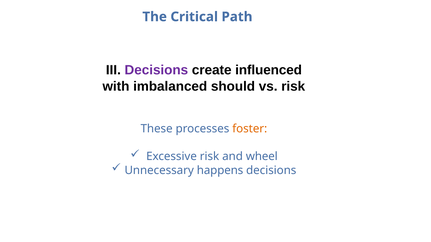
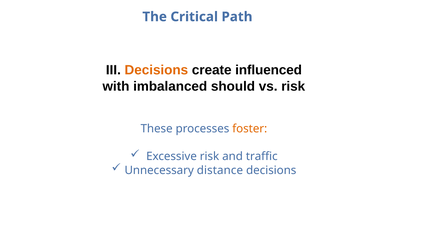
Decisions colour: purple -> orange (156, 70)
wheel: wheel -> traffic (262, 157)
happens: happens -> distance (220, 171)
